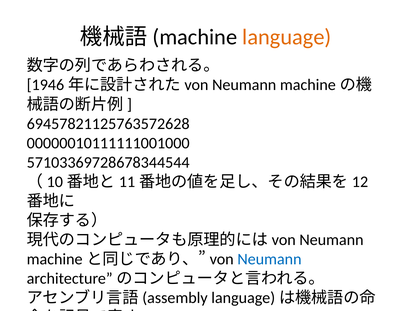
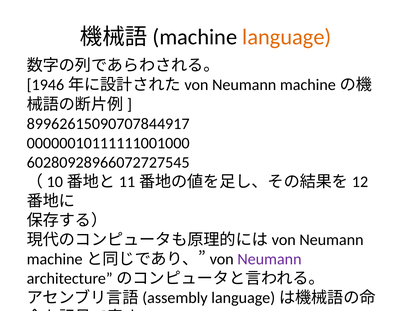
69457821125763572628: 69457821125763572628 -> 89962615090707844917 (108, 124)
57103369728678344544: 57103369728678344544 -> 60280928966072727545 (108, 162)
Neumann colour: blue -> purple (269, 259)
